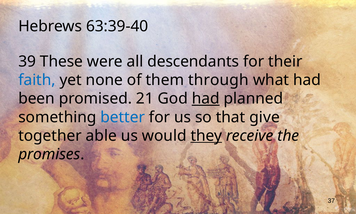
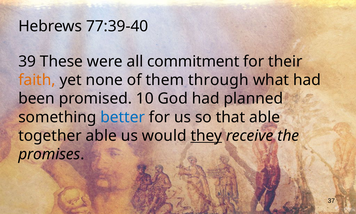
63:39-40: 63:39-40 -> 77:39-40 (117, 26)
descendants: descendants -> commitment (193, 62)
faith colour: blue -> orange (37, 80)
21: 21 -> 10 (145, 99)
had underline: present -> none (206, 99)
that give: give -> able (265, 117)
